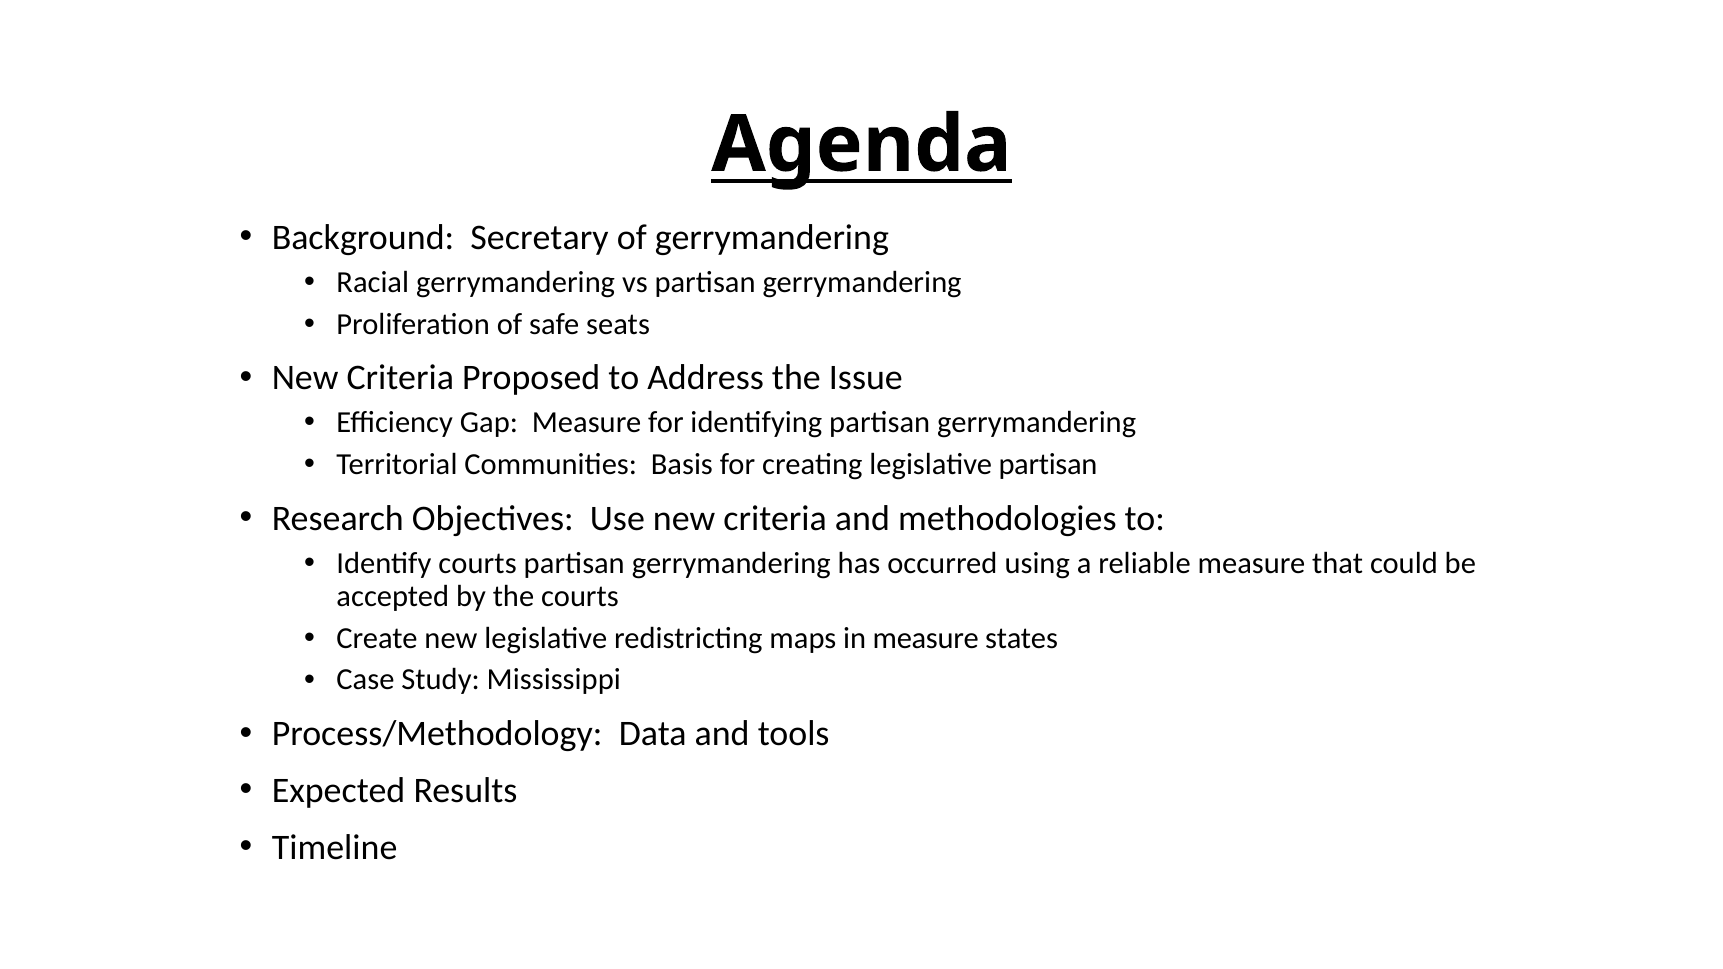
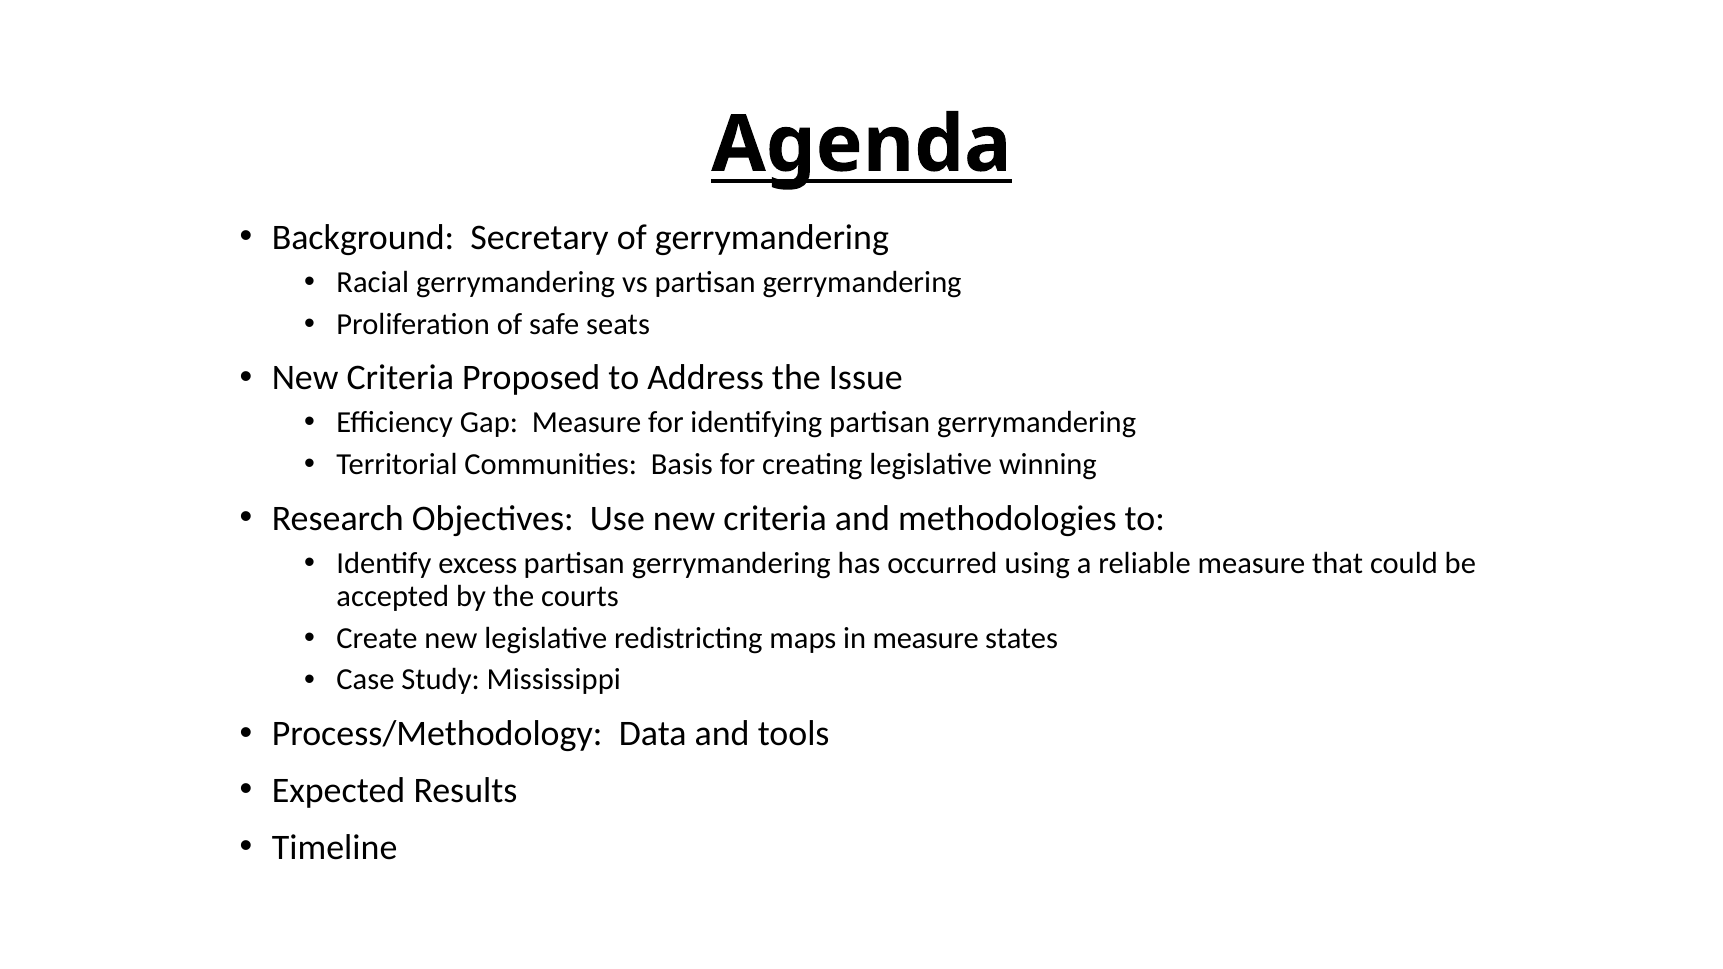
legislative partisan: partisan -> winning (1048, 465)
Identify courts: courts -> excess (478, 563)
